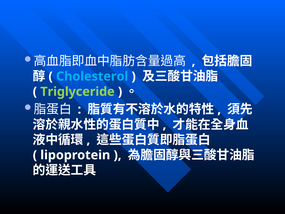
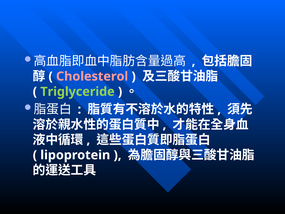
Cholesterol colour: light blue -> pink (92, 76)
